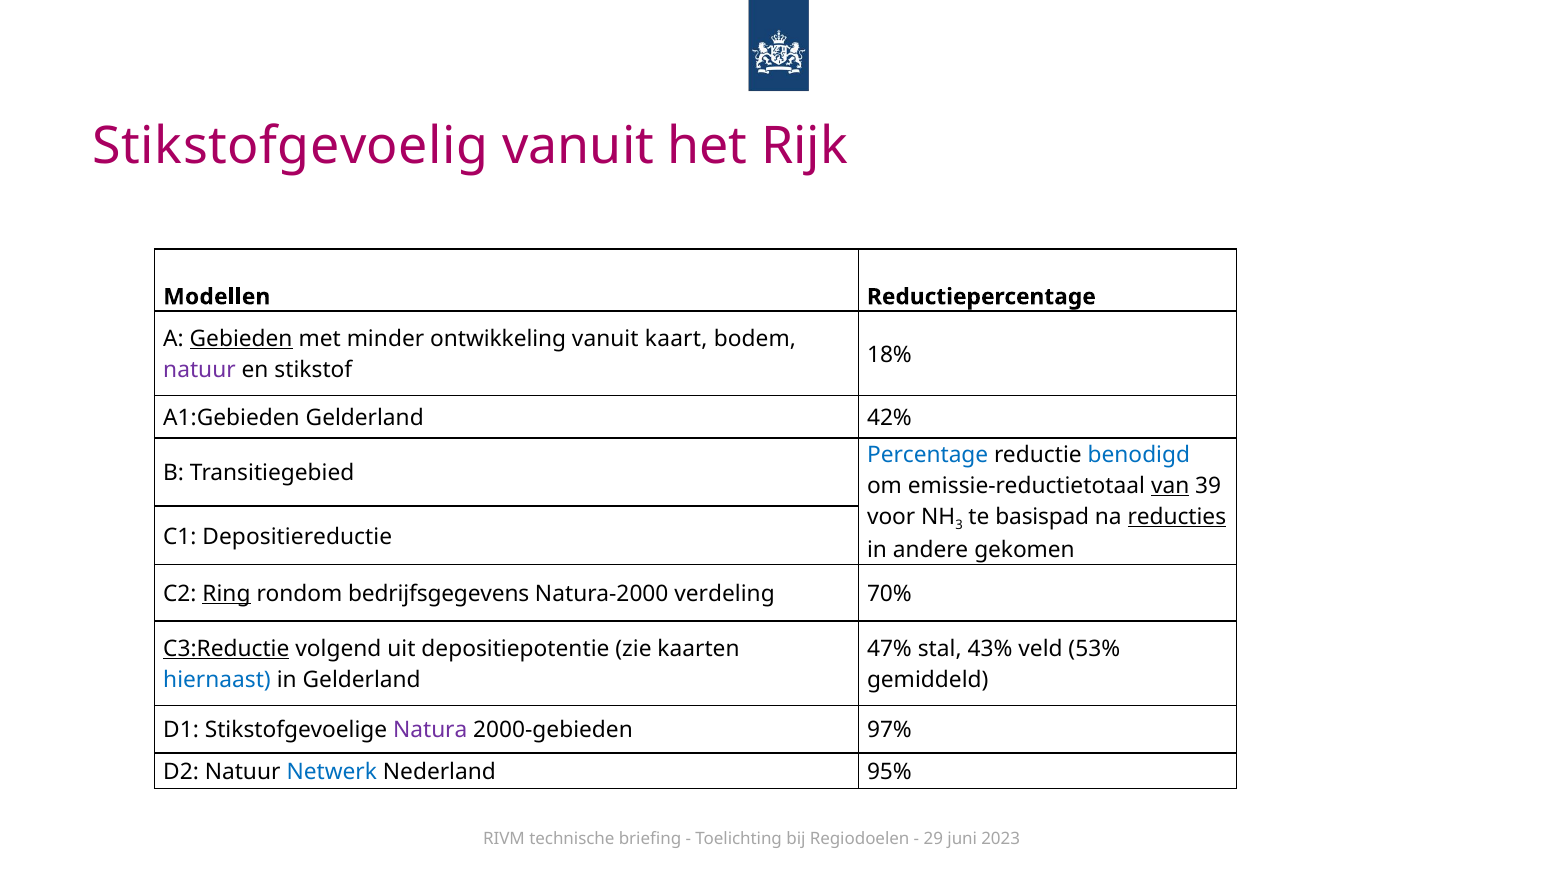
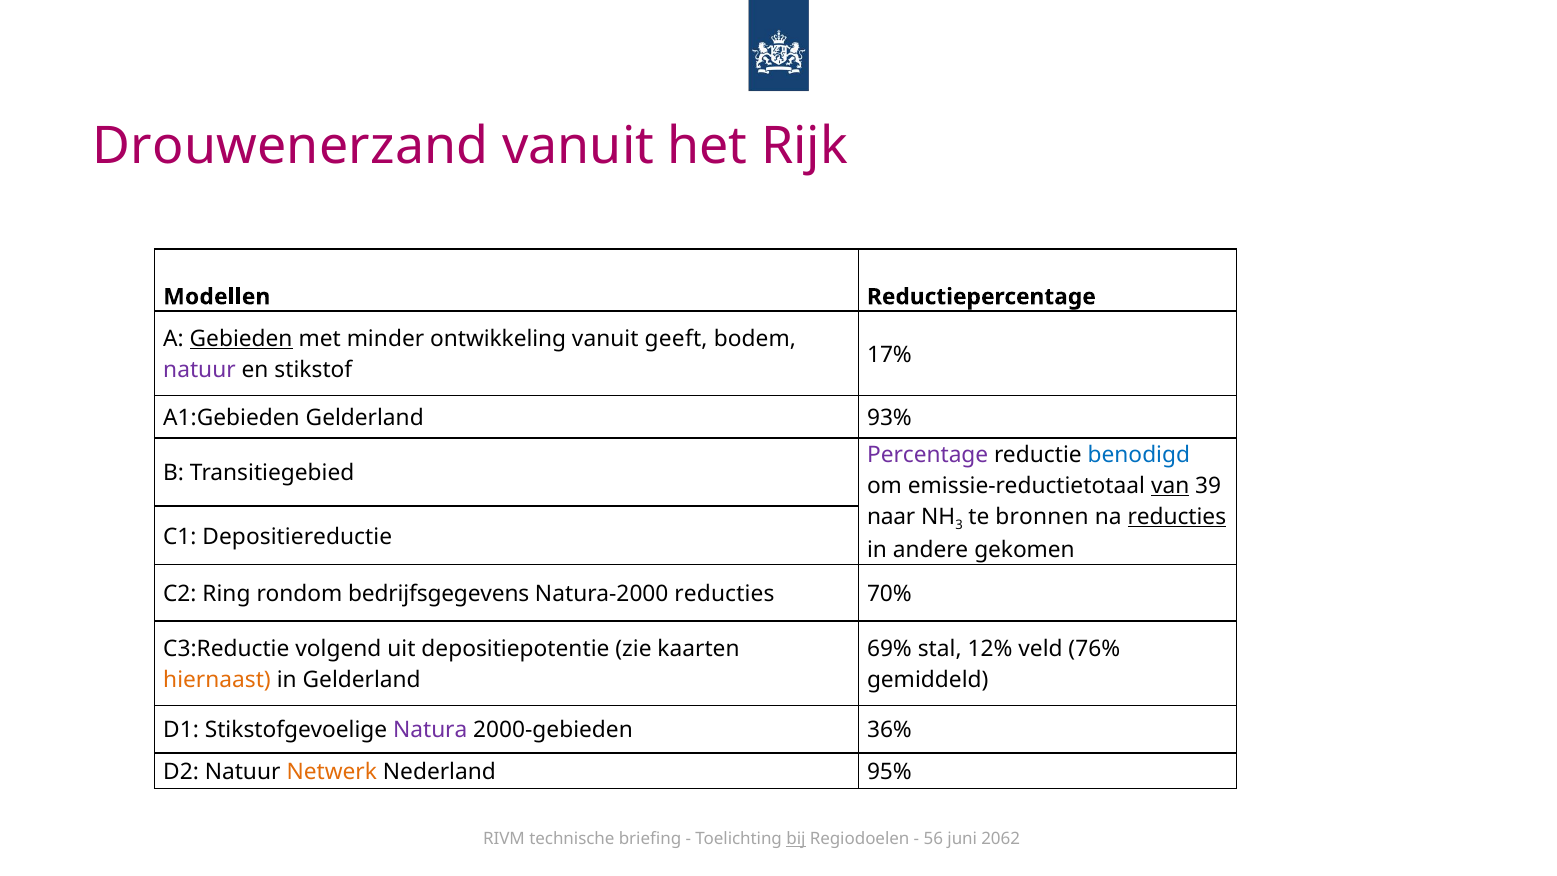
Stikstofgevoelig: Stikstofgevoelig -> Drouwenerzand (291, 146)
kaart: kaart -> geeft (676, 339)
18%: 18% -> 17% (889, 354)
42%: 42% -> 93% (889, 418)
Percentage colour: blue -> purple (928, 455)
voor: voor -> naar (891, 516)
basispad: basispad -> bronnen (1042, 516)
Ring underline: present -> none (226, 594)
Natura-2000 verdeling: verdeling -> reducties (724, 594)
C3:Reductie underline: present -> none (226, 649)
47%: 47% -> 69% (889, 649)
43%: 43% -> 12% (990, 649)
53%: 53% -> 76% (1094, 649)
hiernaast colour: blue -> orange (217, 680)
97%: 97% -> 36% (889, 730)
Netwerk colour: blue -> orange (332, 772)
bij underline: none -> present (796, 839)
29: 29 -> 56 (933, 839)
2023: 2023 -> 2062 (1001, 839)
